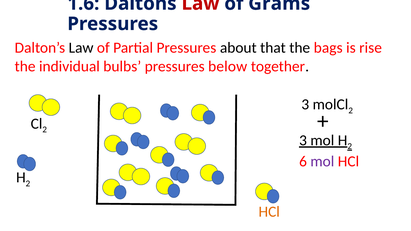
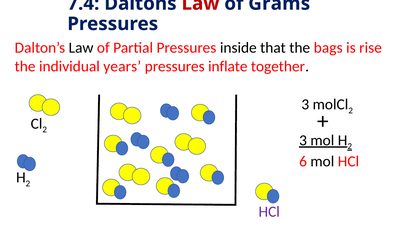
1.6: 1.6 -> 7.4 (83, 4)
about: about -> inside (238, 48)
bulbs: bulbs -> years (122, 66)
below: below -> inflate (228, 66)
mol colour: purple -> black (322, 162)
HCl colour: orange -> purple (269, 212)
